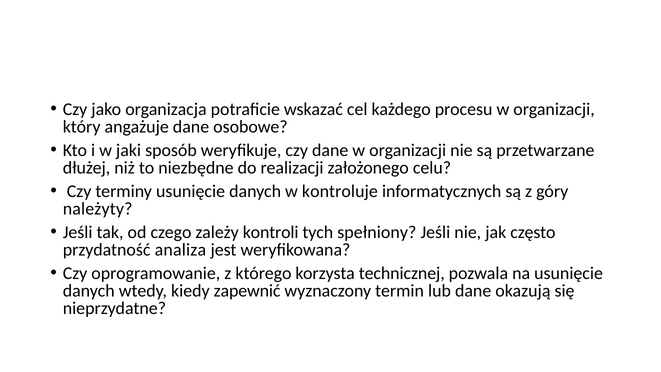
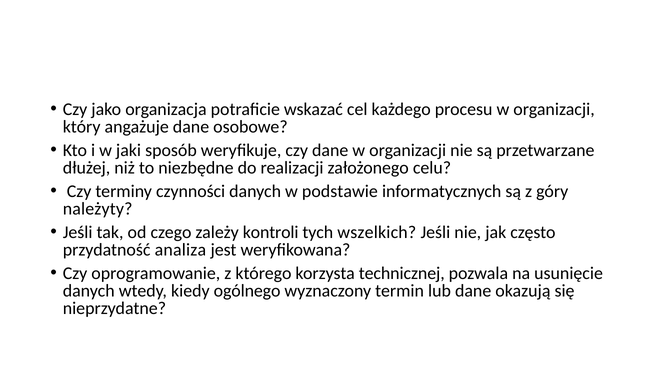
terminy usunięcie: usunięcie -> czynności (191, 191)
kontroluje: kontroluje -> podstawie (340, 191)
spełniony: spełniony -> wszelkich (377, 232)
zapewnić: zapewnić -> ogólnego (247, 291)
